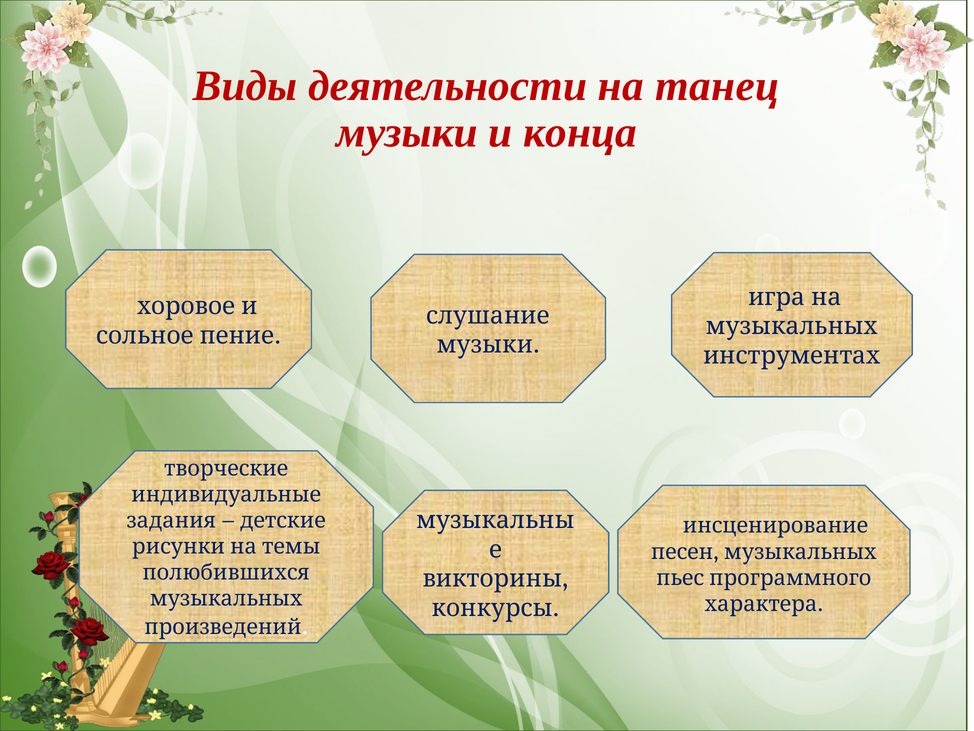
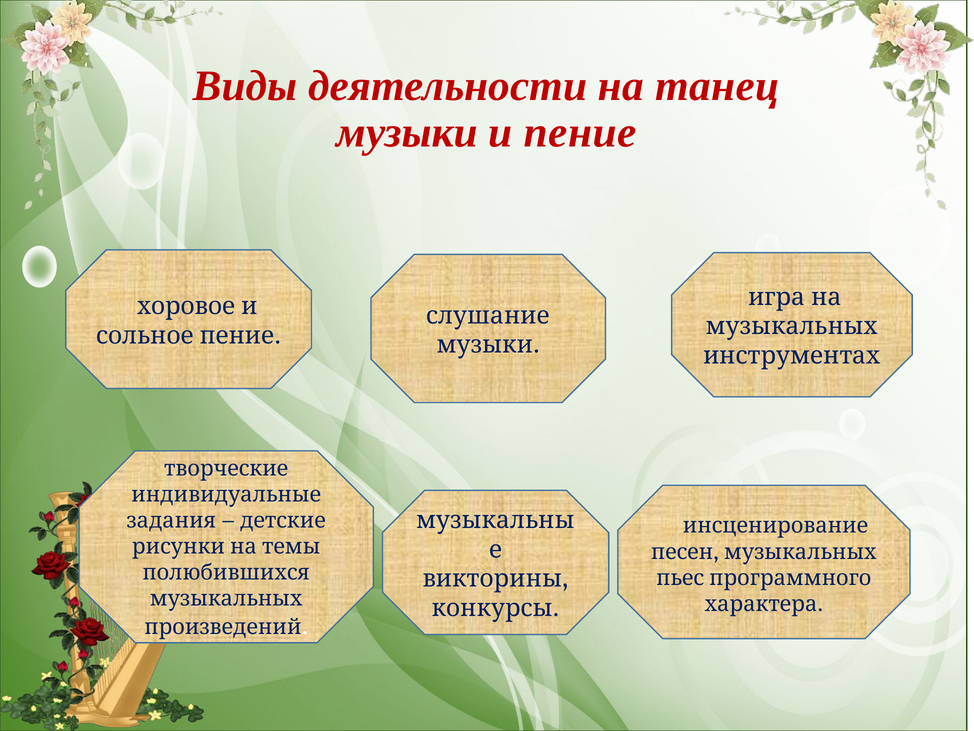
конца: конца -> пение (580, 133)
